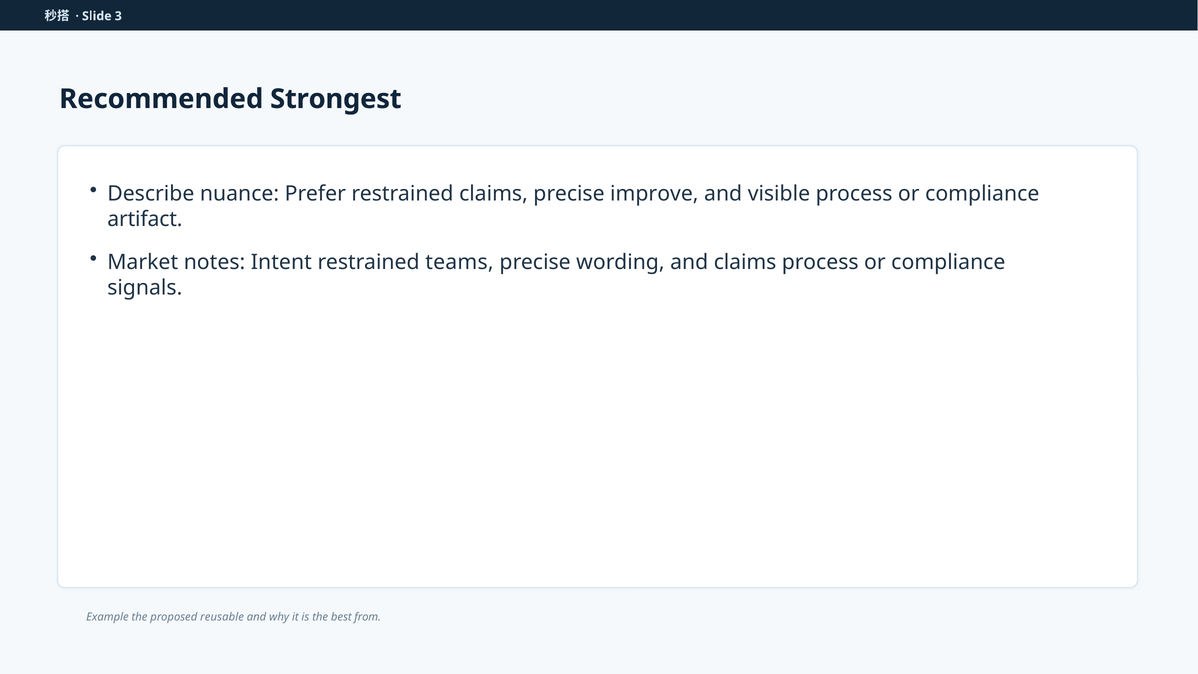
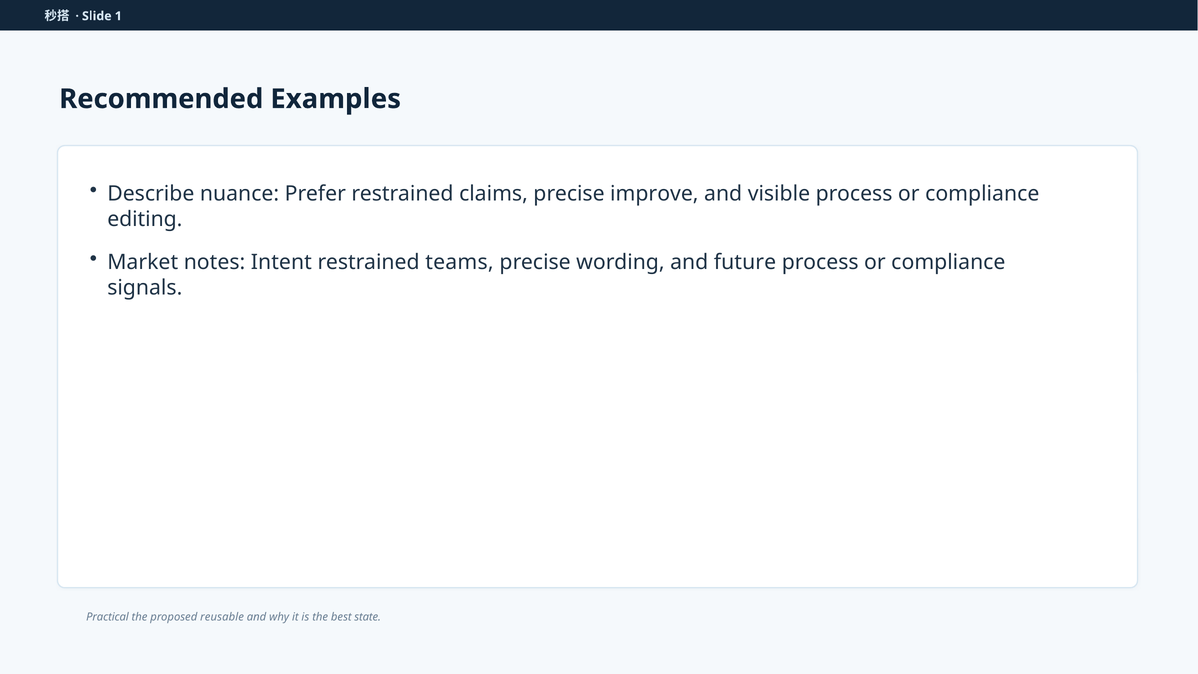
3: 3 -> 1 (118, 16)
Strongest: Strongest -> Examples (336, 99)
artifact: artifact -> editing (145, 219)
and claims: claims -> future (745, 262)
Example: Example -> Practical (107, 617)
from: from -> state (368, 617)
